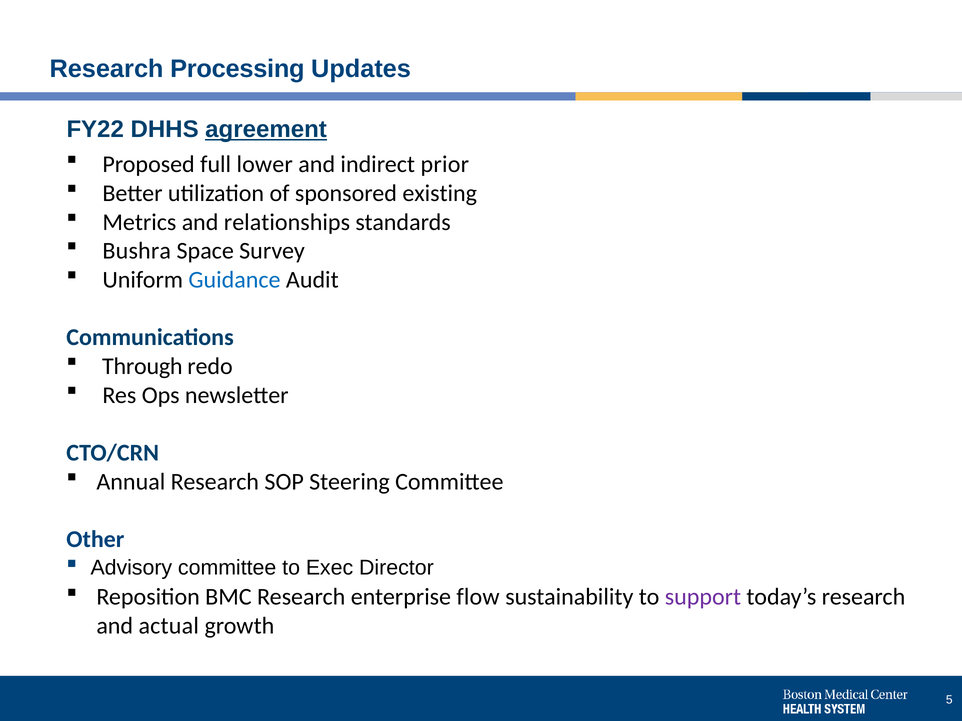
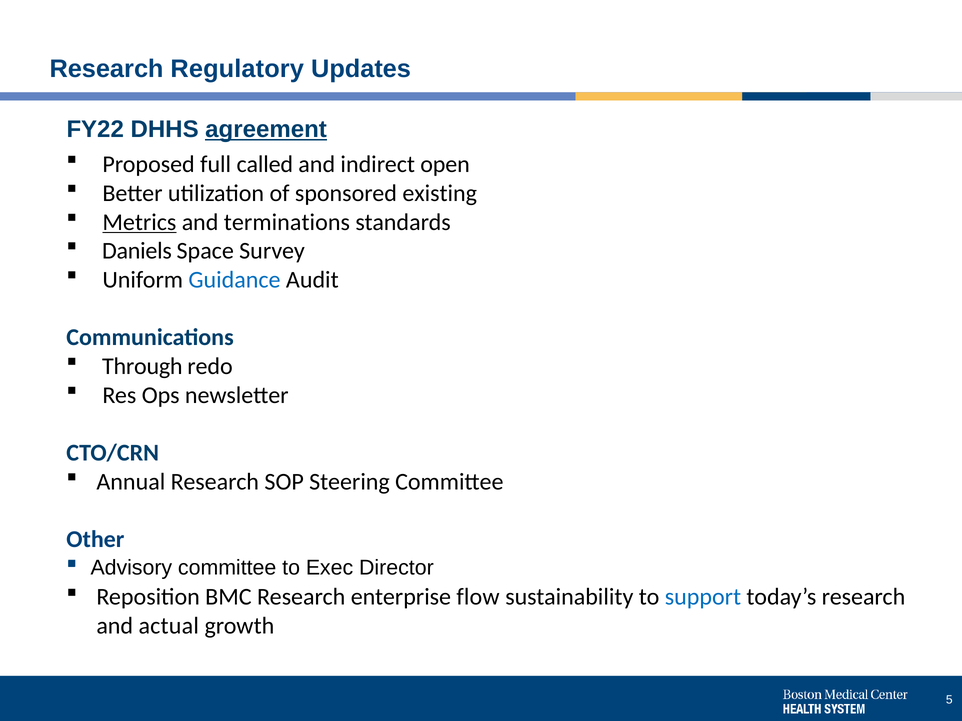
Processing: Processing -> Regulatory (237, 69)
lower: lower -> called (265, 165)
prior: prior -> open (445, 165)
Metrics underline: none -> present (139, 222)
relationships: relationships -> terminations (287, 222)
Bushra: Bushra -> Daniels (137, 251)
support colour: purple -> blue (703, 597)
